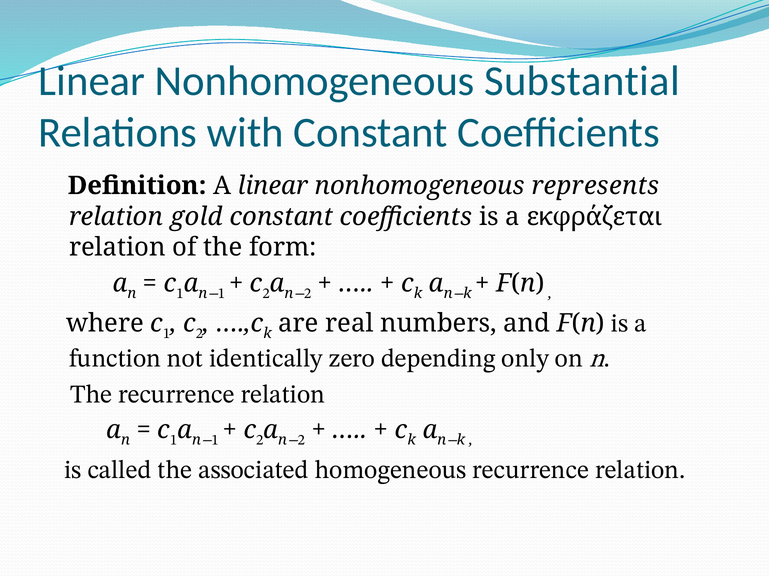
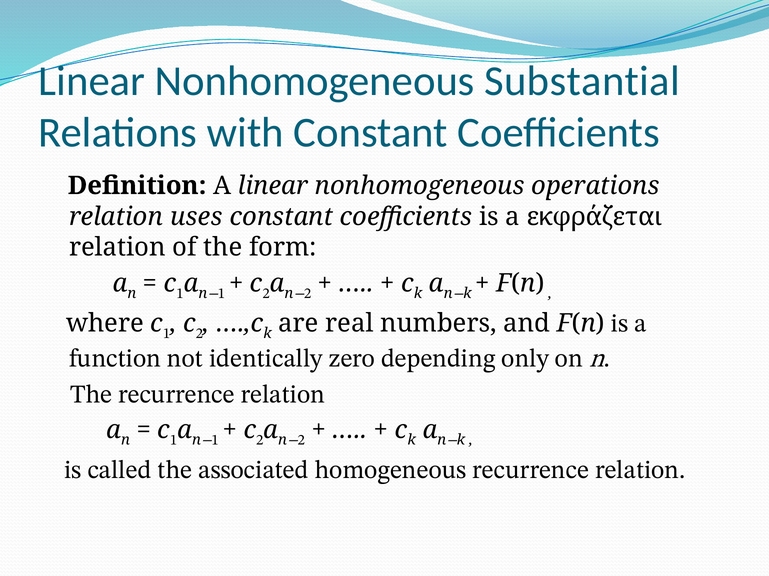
represents: represents -> operations (596, 186)
gold: gold -> uses (196, 217)
